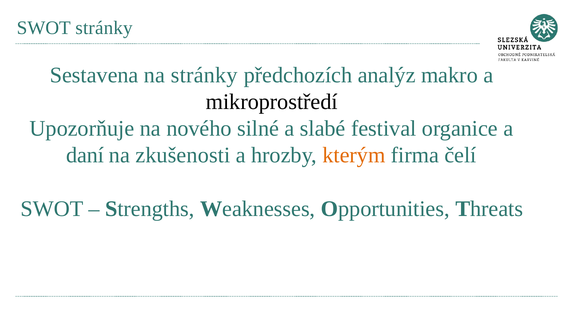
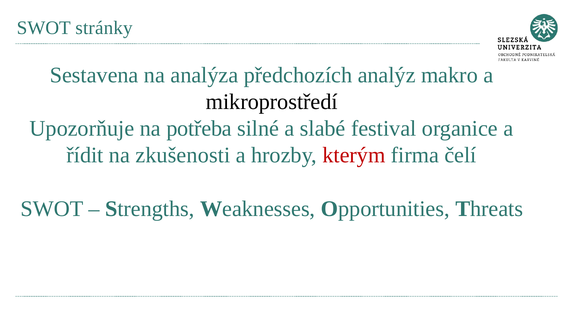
na stránky: stránky -> analýza (204, 75)
nového: nového -> potřeba (199, 128)
daní: daní -> řídit (85, 155)
kterým colour: orange -> red (354, 155)
